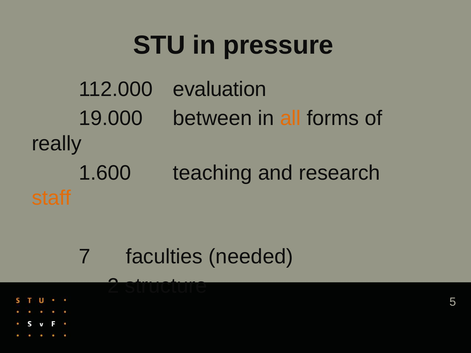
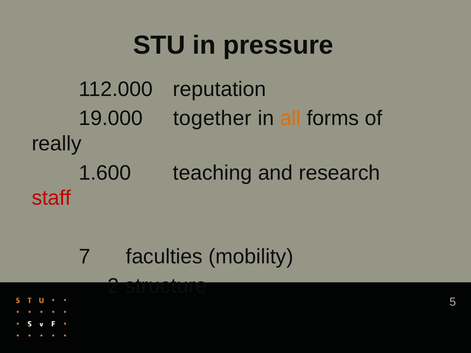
evaluation: evaluation -> reputation (220, 89)
between: between -> together (212, 118)
staff colour: orange -> red (51, 198)
needed: needed -> mobility (251, 257)
